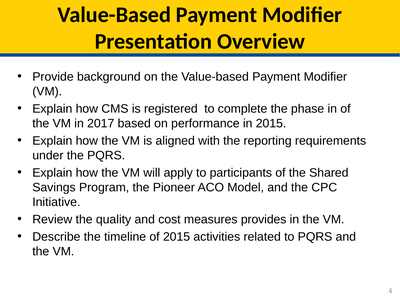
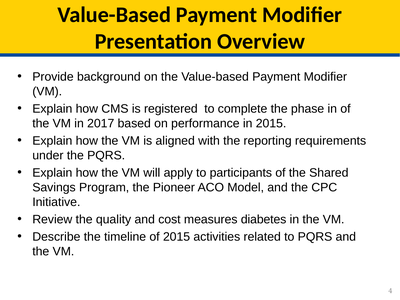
provides: provides -> diabetes (264, 219)
